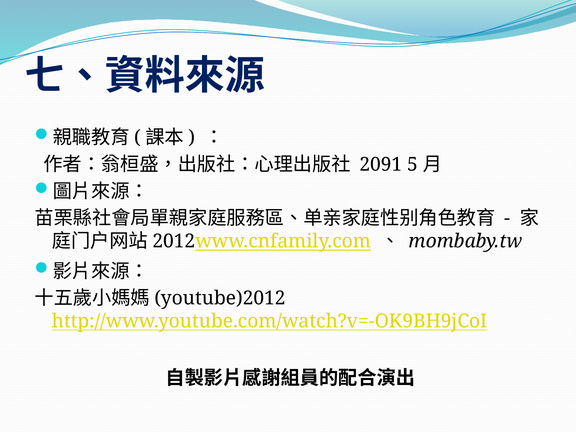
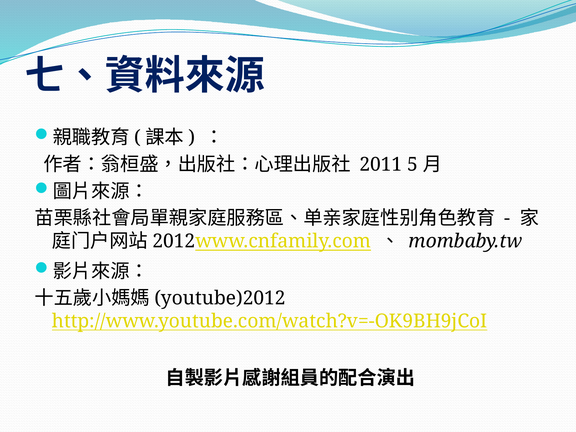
2091: 2091 -> 2011 (381, 165)
